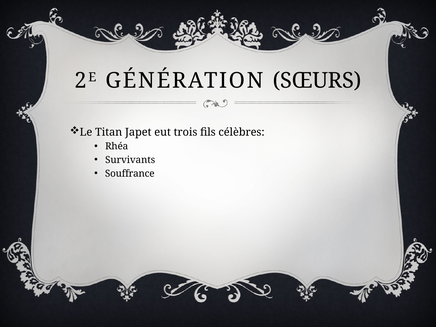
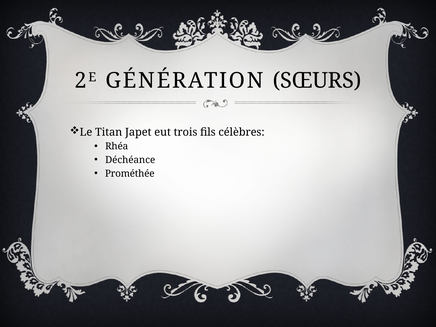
Survivants: Survivants -> Déchéance (130, 160)
Souffrance: Souffrance -> Prométhée (130, 174)
